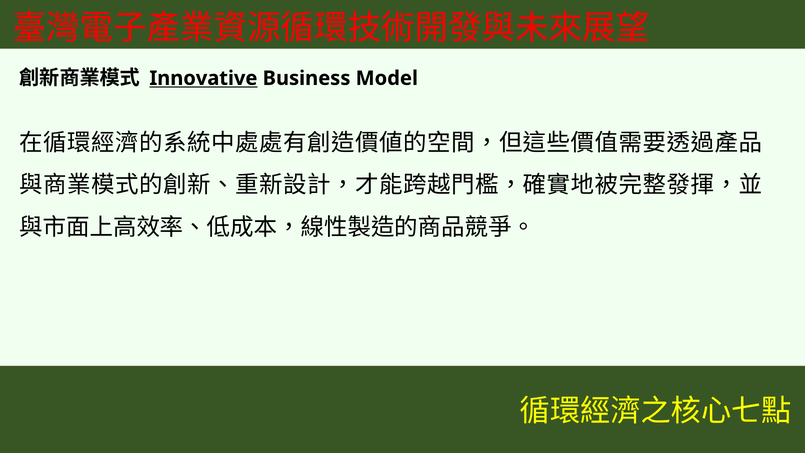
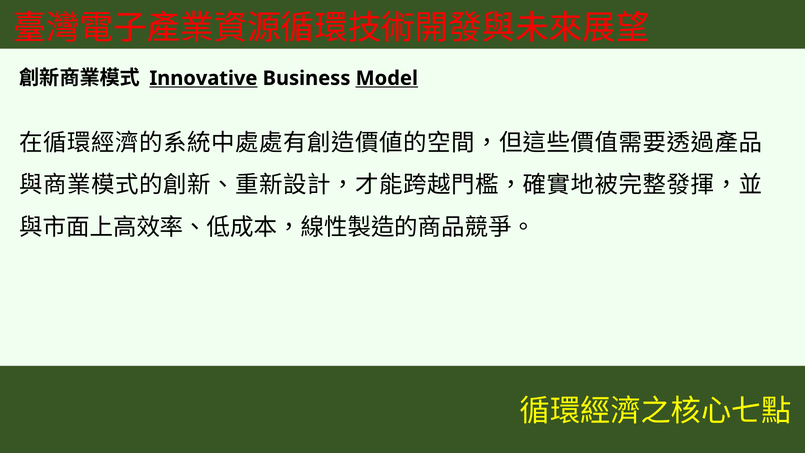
Model underline: none -> present (387, 78)
